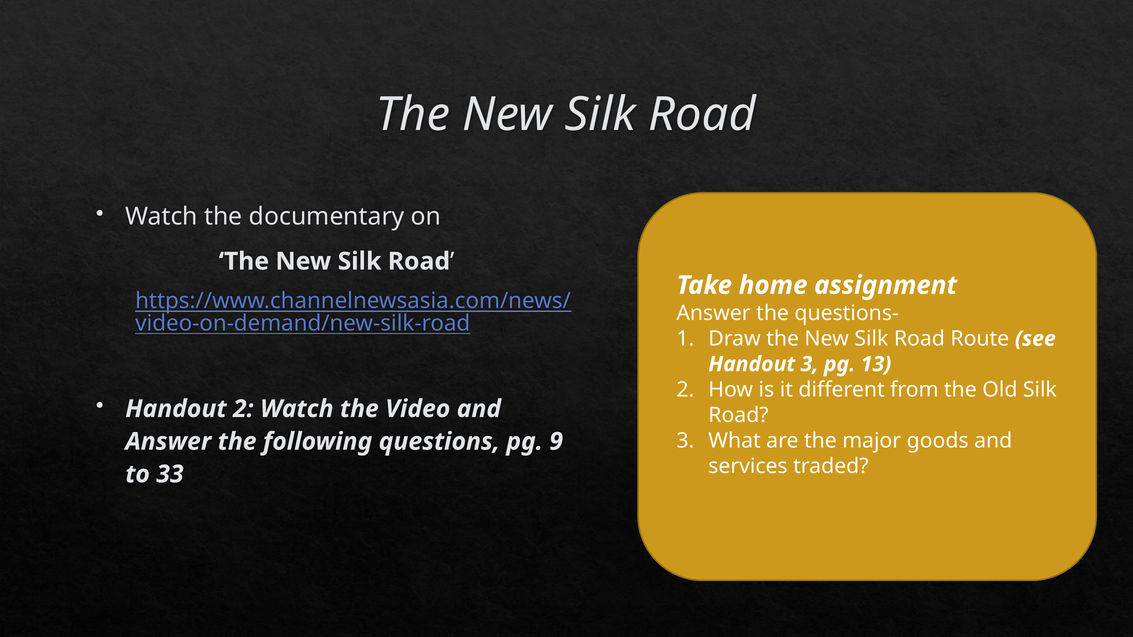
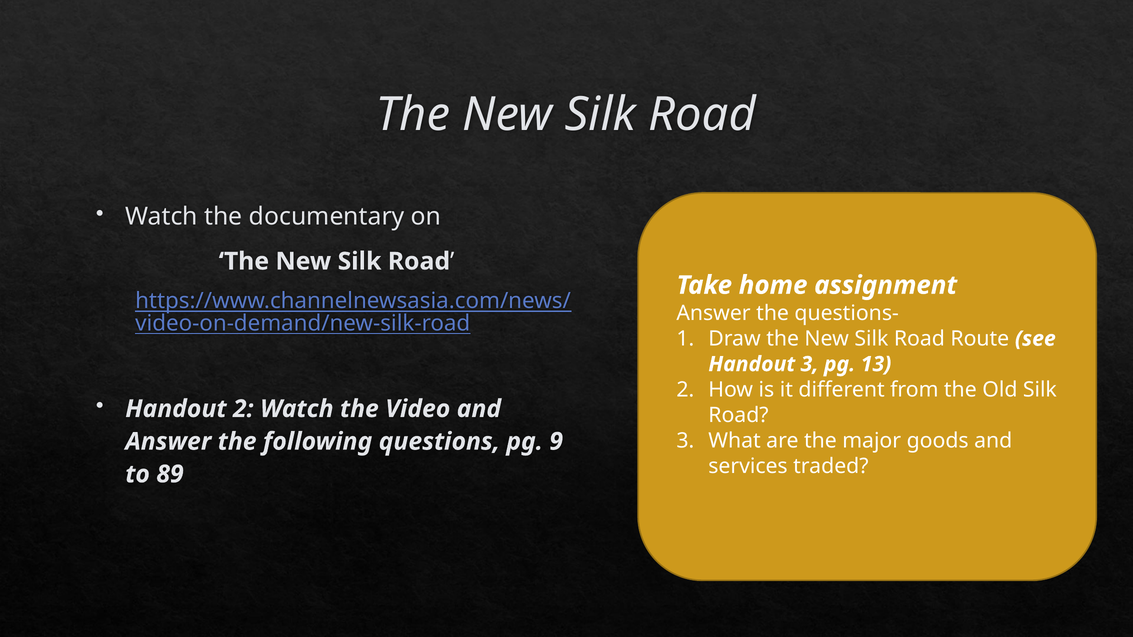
33: 33 -> 89 (170, 474)
